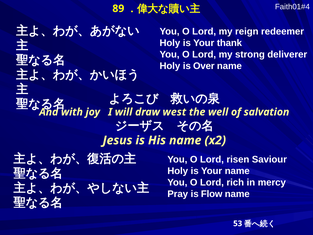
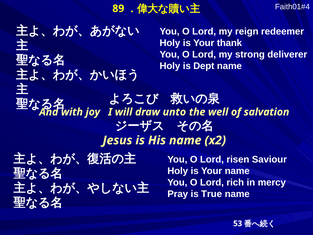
Over: Over -> Dept (204, 66)
west: west -> unto (174, 112)
Flow: Flow -> True (212, 194)
